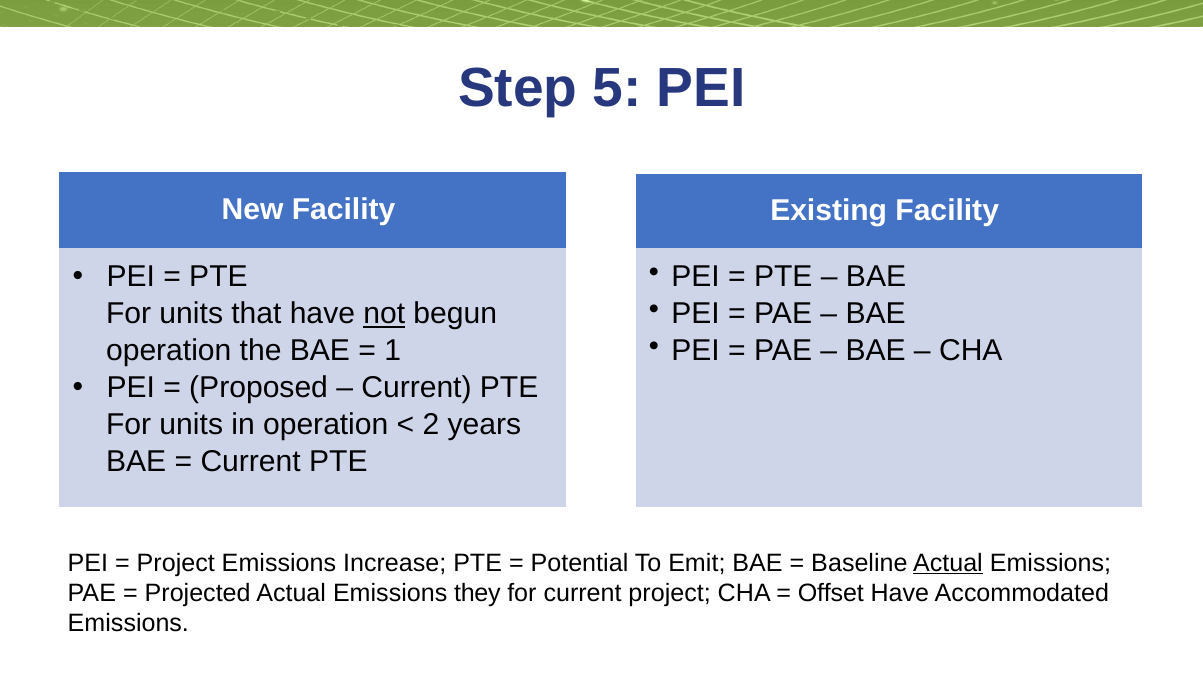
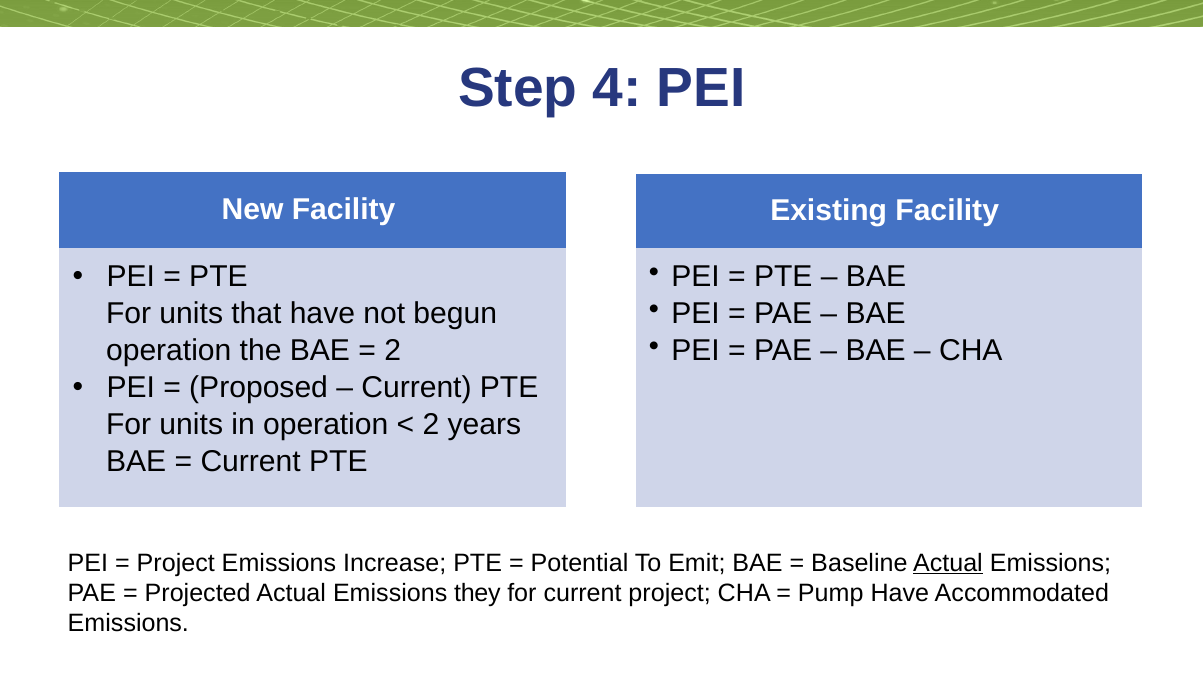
5: 5 -> 4 (617, 88)
not underline: present -> none (384, 314)
1: 1 -> 2 (393, 351)
Offset: Offset -> Pump (831, 593)
